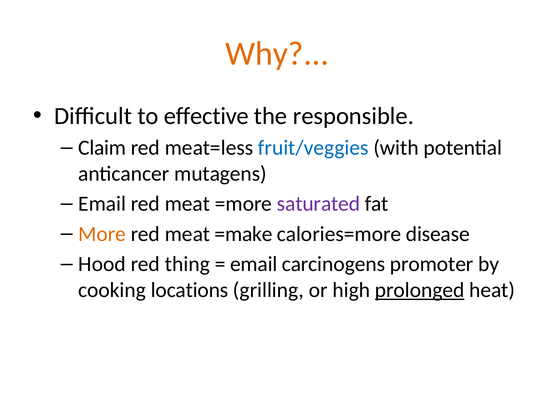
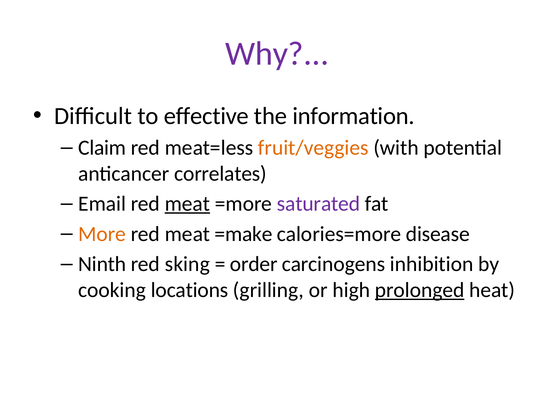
Why colour: orange -> purple (277, 54)
responsible: responsible -> information (354, 116)
fruit/veggies colour: blue -> orange (313, 148)
mutagens: mutagens -> correlates (220, 174)
meat underline: none -> present (187, 204)
Hood: Hood -> Ninth (102, 264)
thing: thing -> sking (187, 264)
email: email -> order (254, 264)
promoter: promoter -> inhibition (432, 264)
